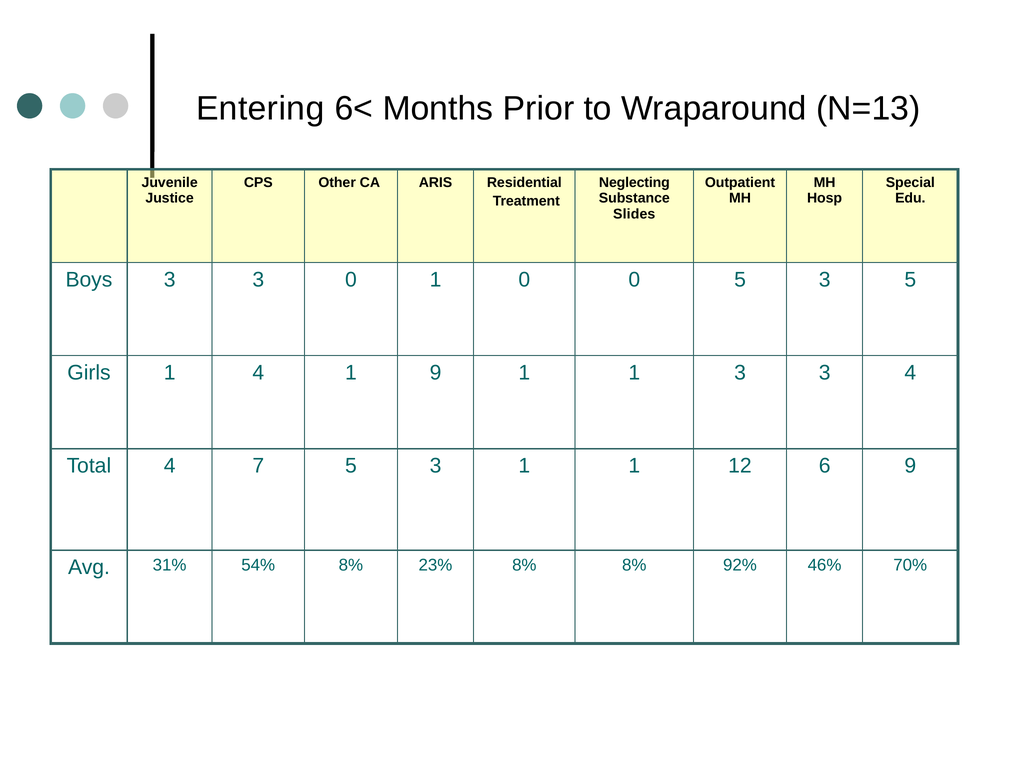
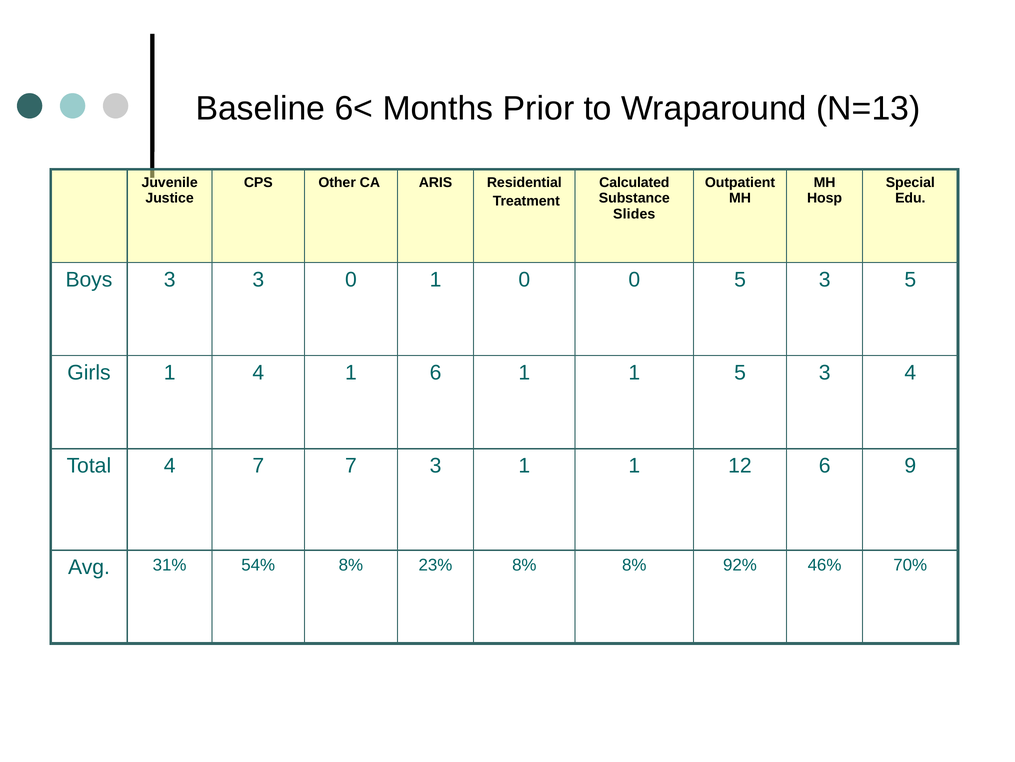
Entering: Entering -> Baseline (260, 108)
Neglecting: Neglecting -> Calculated (634, 182)
1 9: 9 -> 6 (436, 372)
1 3: 3 -> 5 (740, 372)
7 5: 5 -> 7 (351, 465)
